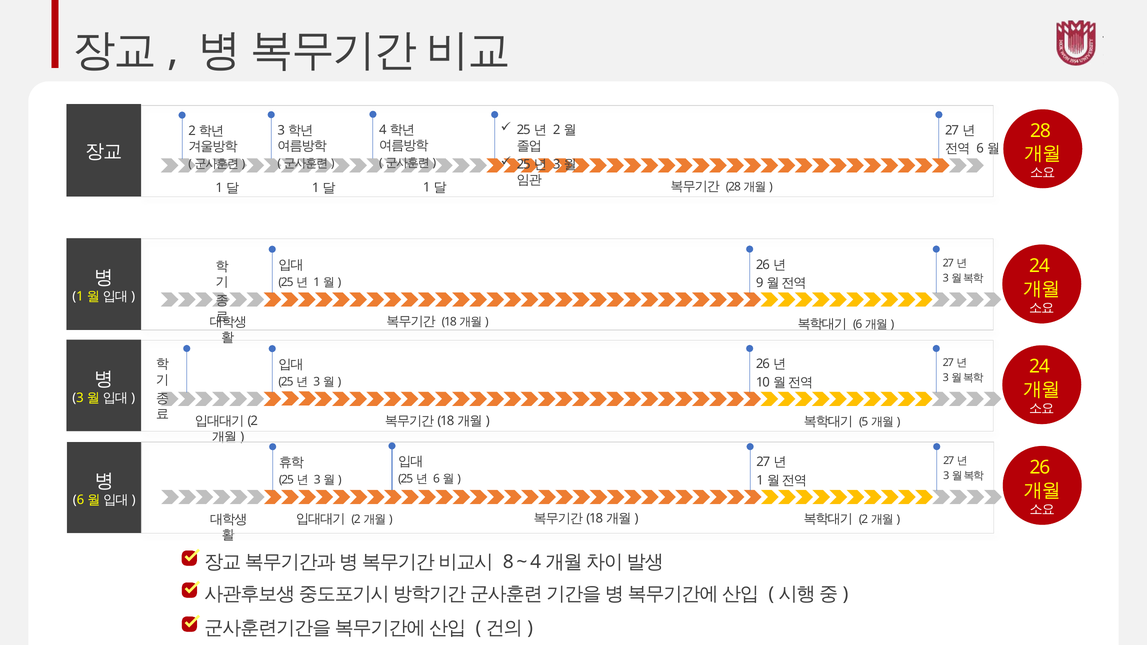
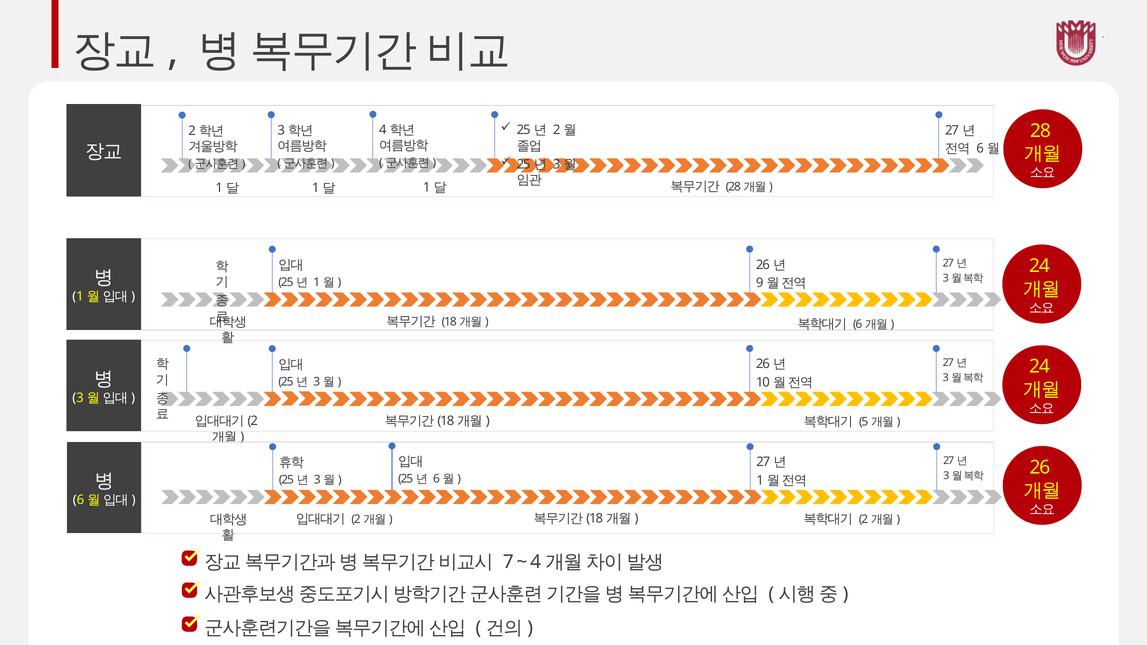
8: 8 -> 7 (508, 562)
